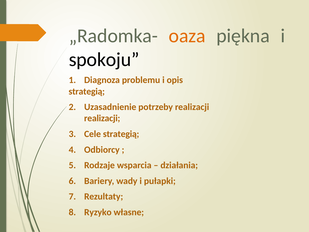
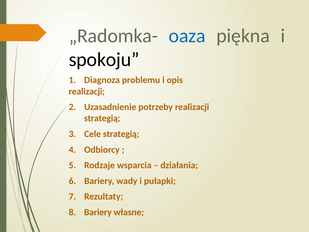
oaza colour: orange -> blue (187, 36)
strategią: strategią -> realizacji (87, 91)
realizacji: realizacji -> strategią (102, 118)
8 Ryzyko: Ryzyko -> Bariery (98, 212)
